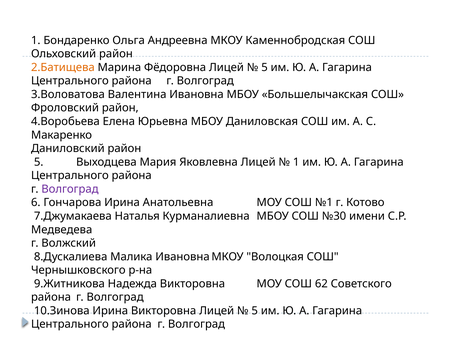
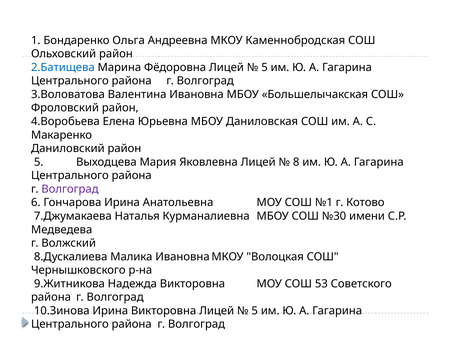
2.Батищева colour: orange -> blue (63, 67)
1: 1 -> 8 (296, 162)
62: 62 -> 53 (321, 284)
